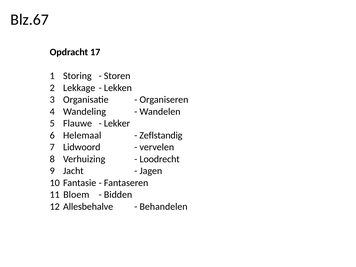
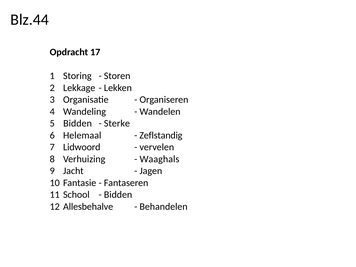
Blz.67: Blz.67 -> Blz.44 (30, 20)
Flauwe: Flauwe -> Bidden (78, 123)
Lekker: Lekker -> Sterke (117, 123)
Loodrecht: Loodrecht -> Waaghals (159, 159)
Bloem: Bloem -> School (76, 195)
